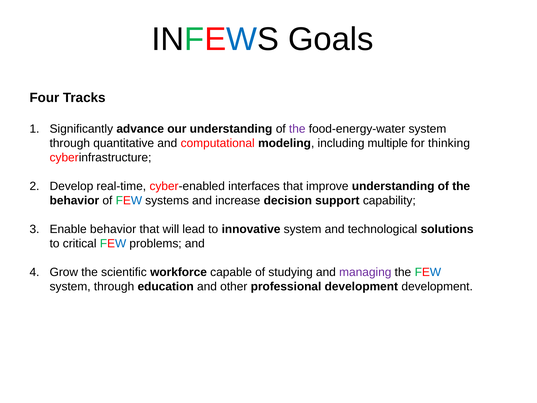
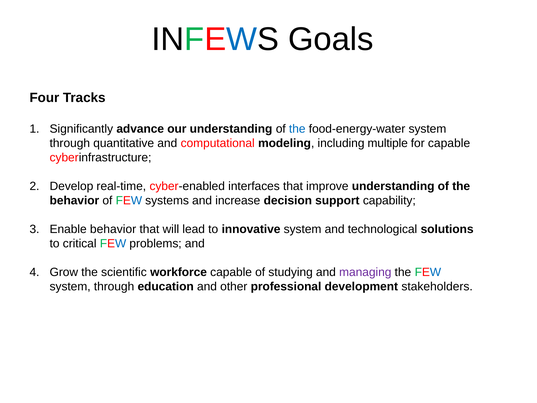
the colour: purple -> blue (297, 129)
for thinking: thinking -> capable (449, 143)
development development: development -> stakeholders (437, 286)
